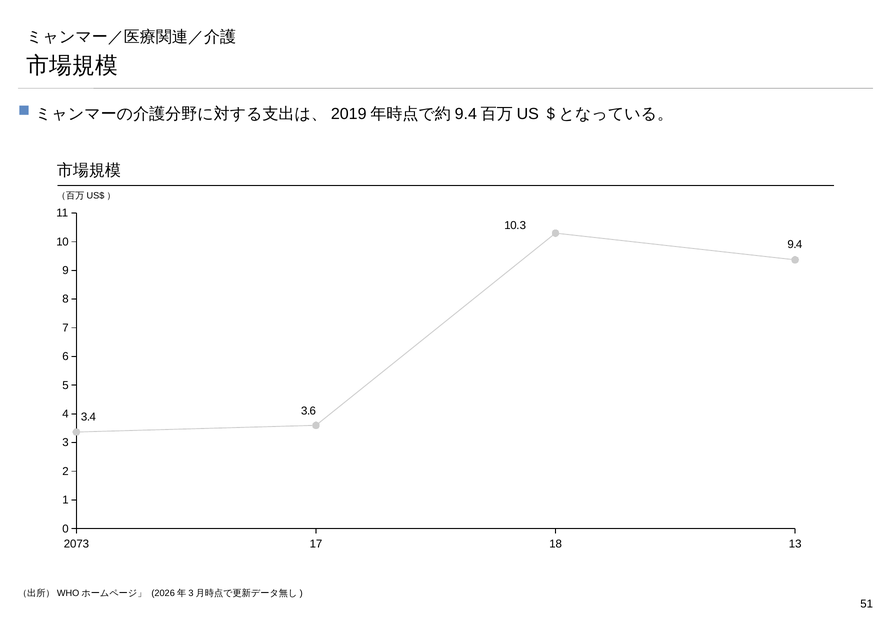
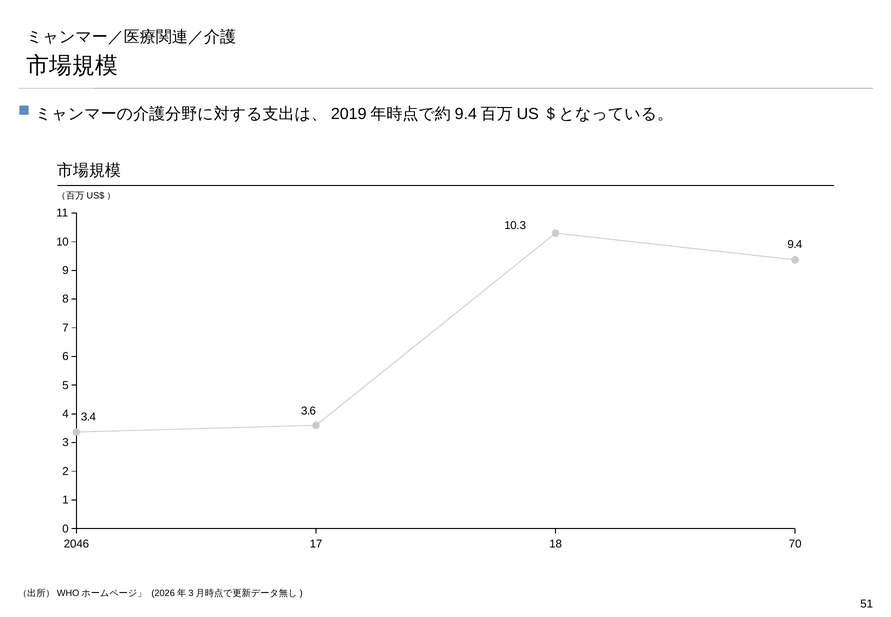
2073: 2073 -> 2046 (76, 544)
13: 13 -> 70 (795, 544)
